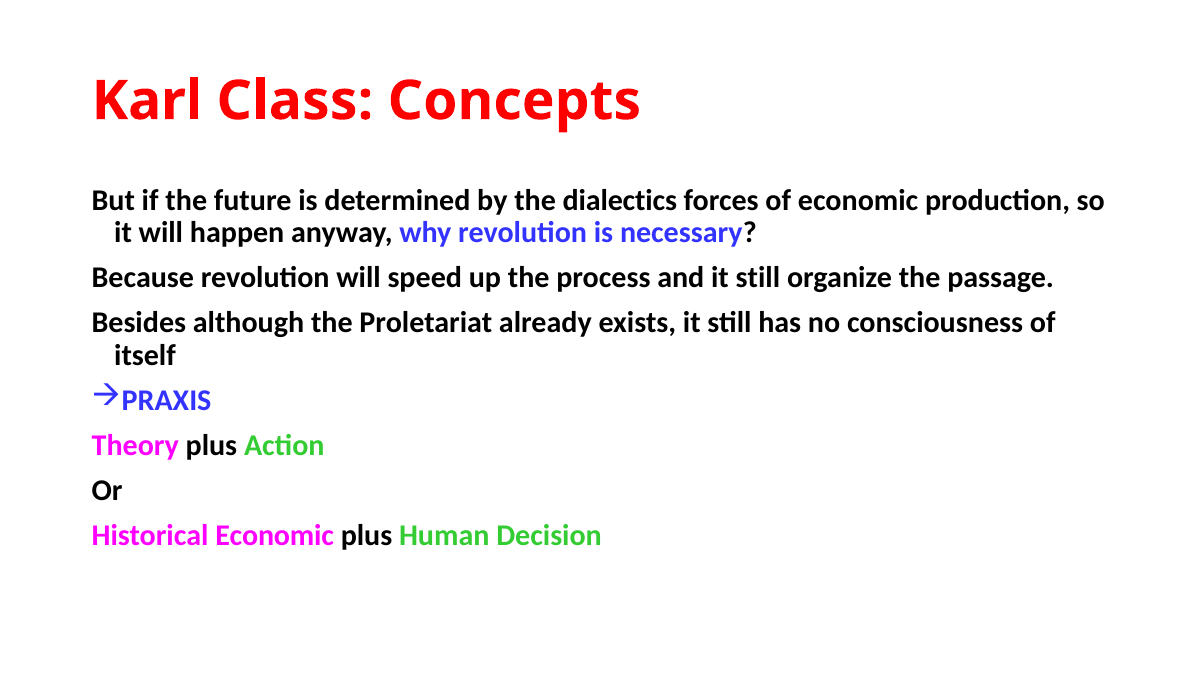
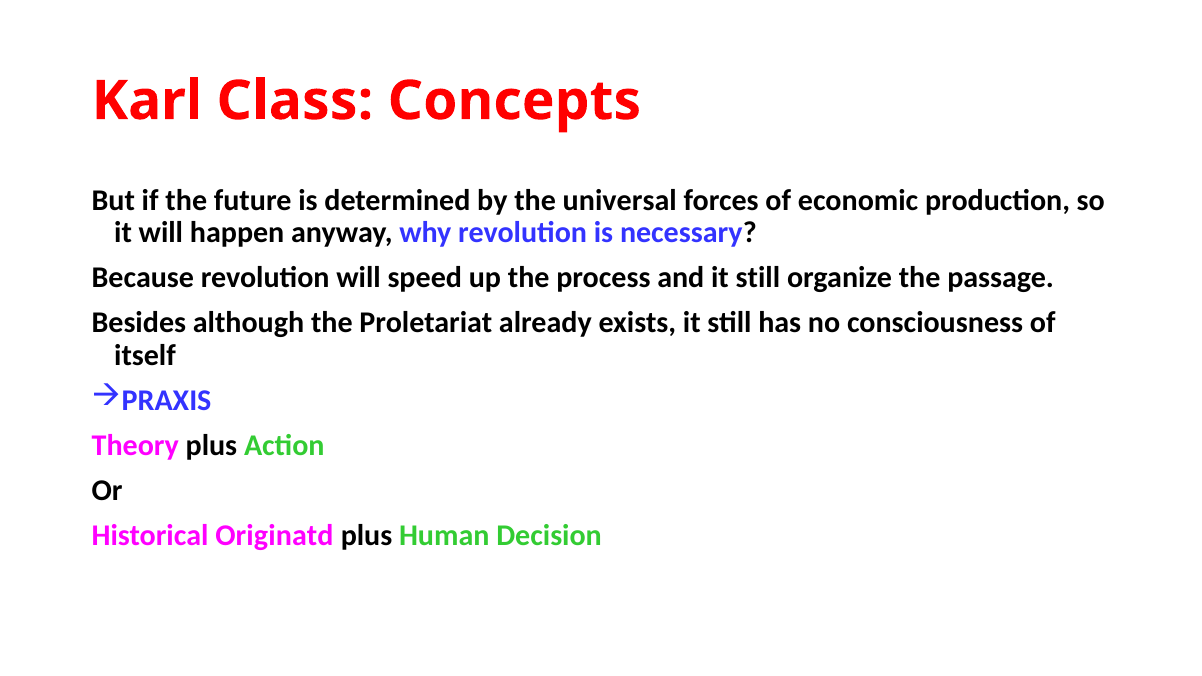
dialectics: dialectics -> universal (620, 201)
Historical Economic: Economic -> Originatd (274, 535)
